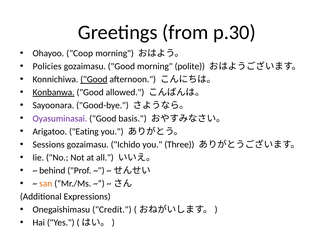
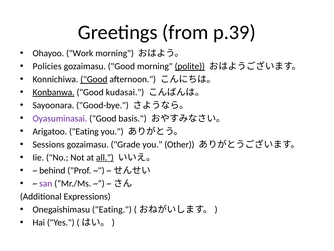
p.30: p.30 -> p.39 (234, 32)
Coop: Coop -> Work (80, 53)
polite underline: none -> present (190, 66)
allowed: allowed -> kudasai (125, 92)
Ichido: Ichido -> Grade (126, 144)
Three: Three -> Other (179, 144)
all underline: none -> present (105, 157)
san colour: orange -> purple (46, 183)
Onegaishimasu Credit: Credit -> Eating (112, 209)
